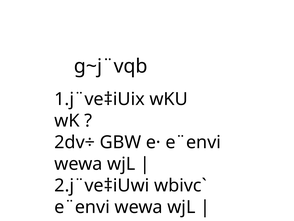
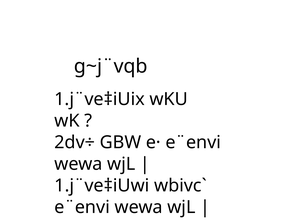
2.j¨ve‡iUwi: 2.j¨ve‡iUwi -> 1.j¨ve‡iUwi (102, 185)
